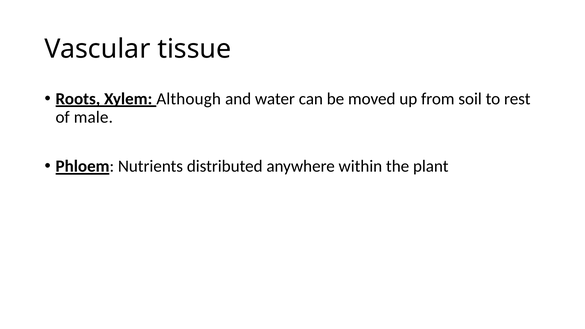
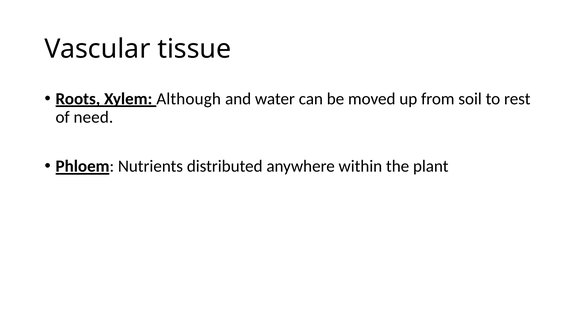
male: male -> need (93, 117)
